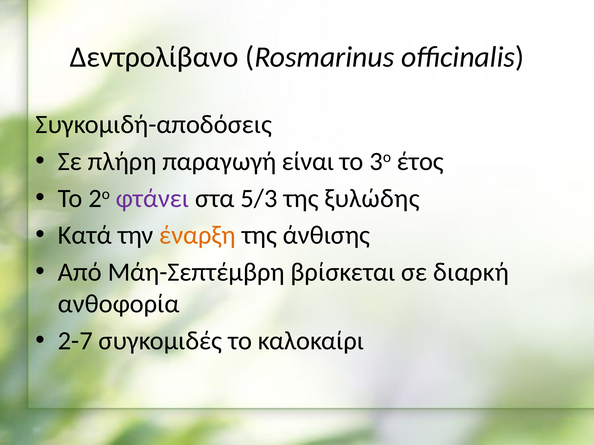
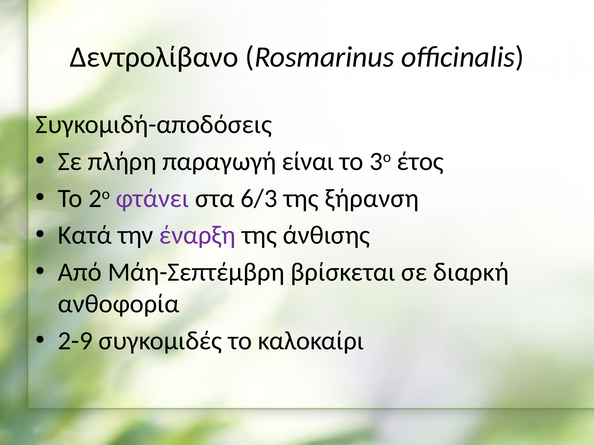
5/3: 5/3 -> 6/3 (259, 199)
ξυλώδης: ξυλώδης -> ξήρανση (372, 199)
έναρξη colour: orange -> purple (197, 236)
2-7: 2-7 -> 2-9 (75, 341)
